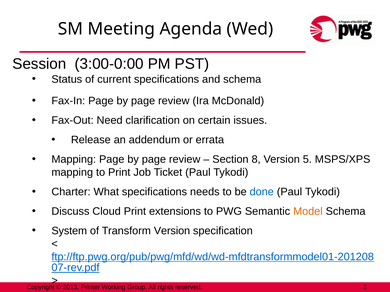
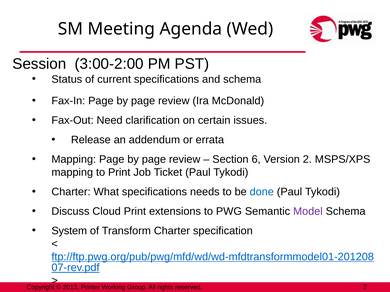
3:00-0:00: 3:00-0:00 -> 3:00-2:00 (109, 64)
8: 8 -> 6 (256, 160)
Version 5: 5 -> 2 (307, 160)
Model colour: orange -> purple (308, 212)
Transform Version: Version -> Charter (172, 231)
